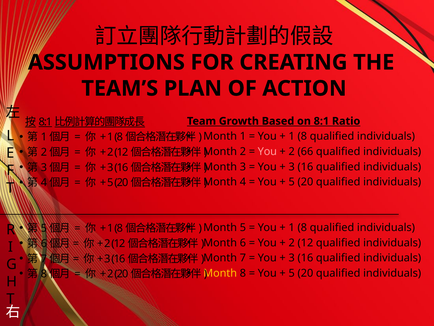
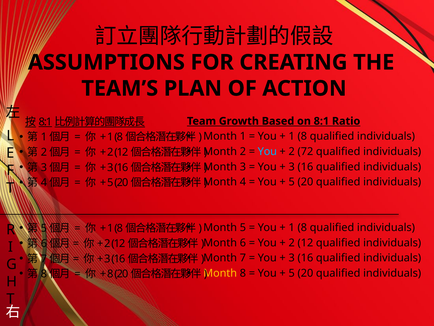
You colour: pink -> light blue (267, 151)
66: 66 -> 72 (305, 151)
2: 2 -> 8 (110, 274)
